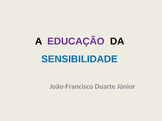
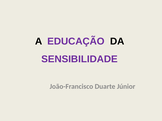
SENSIBILIDADE colour: blue -> purple (80, 59)
